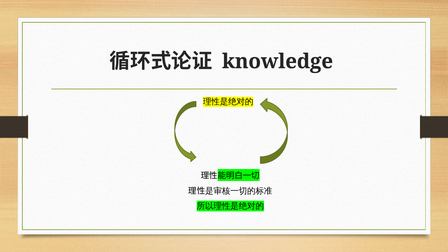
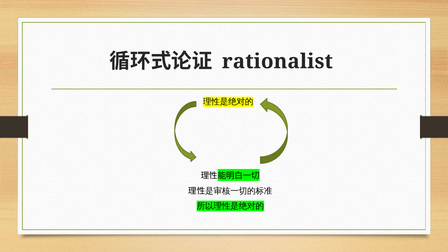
knowledge: knowledge -> rationalist (277, 61)
